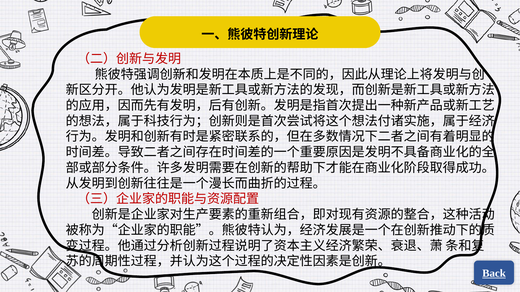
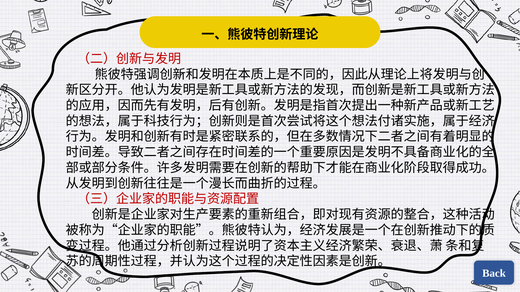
Back underline: present -> none (494, 274)
